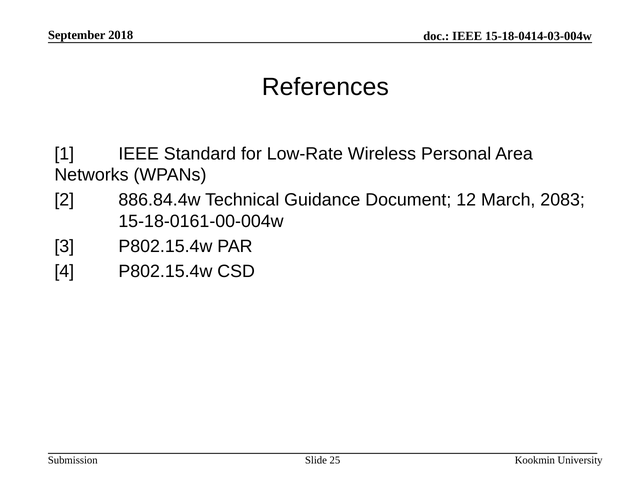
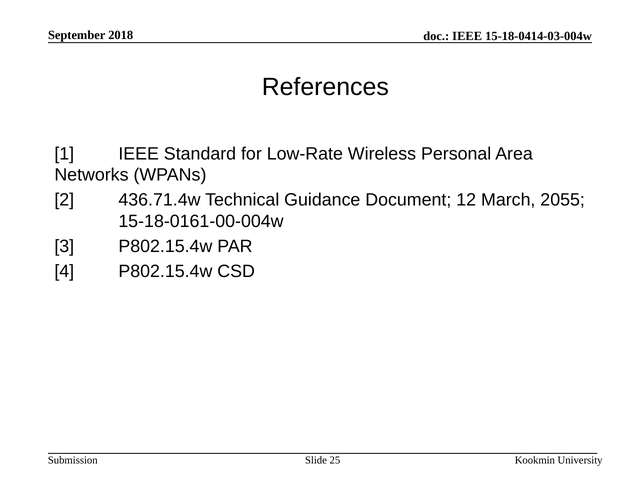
886.84.4w: 886.84.4w -> 436.71.4w (159, 200)
2083: 2083 -> 2055 (563, 200)
